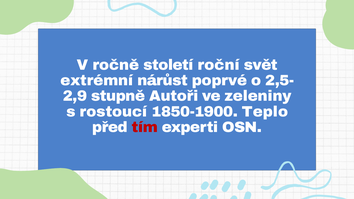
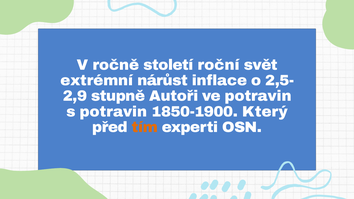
poprvé: poprvé -> inflace (219, 80)
ve zeleniny: zeleniny -> potravin (258, 96)
s rostoucí: rostoucí -> potravin (113, 112)
Teplo: Teplo -> Který (265, 112)
tím colour: red -> orange (145, 127)
